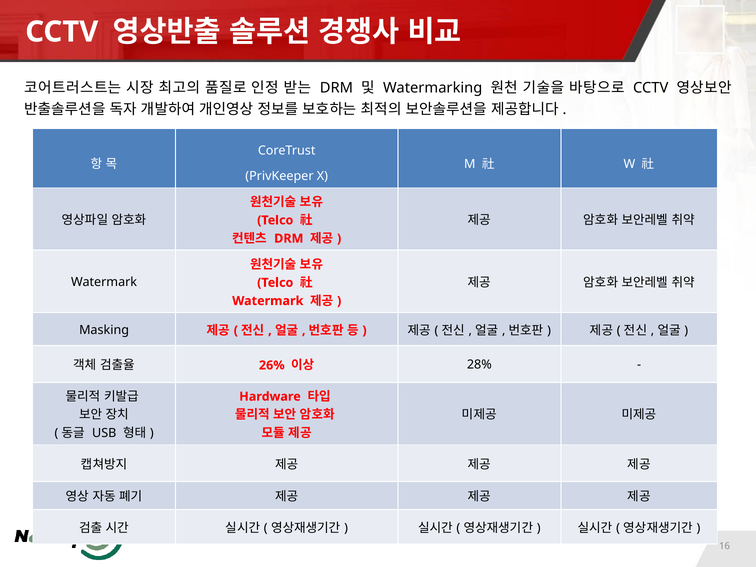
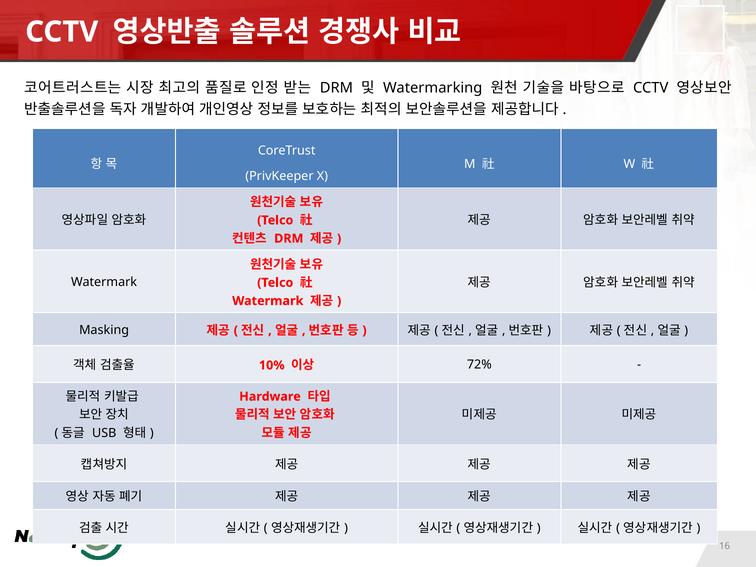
26%: 26% -> 10% (272, 365)
28%: 28% -> 72% (479, 365)
